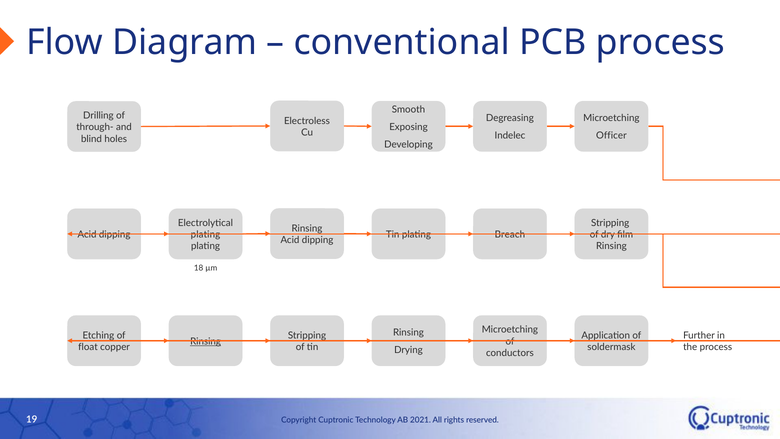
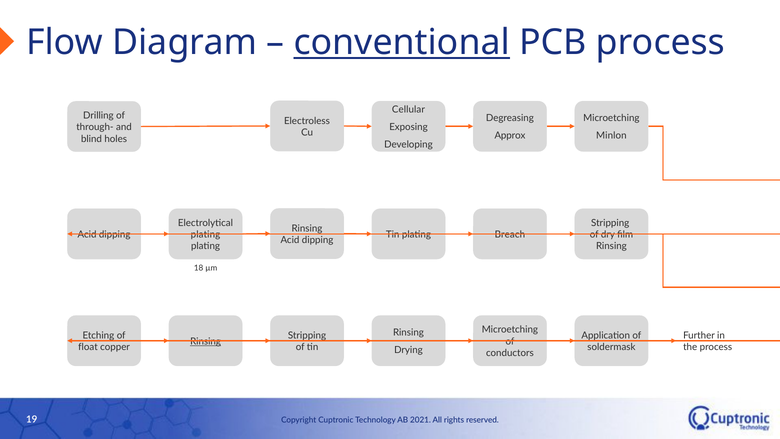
conventional underline: none -> present (402, 42)
Smooth: Smooth -> Cellular (408, 109)
Indelec: Indelec -> Approx (510, 136)
Officer: Officer -> Minlon (611, 136)
